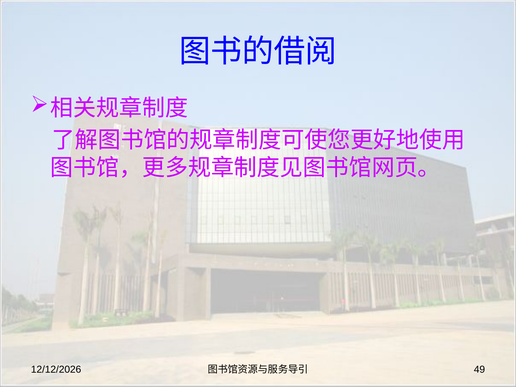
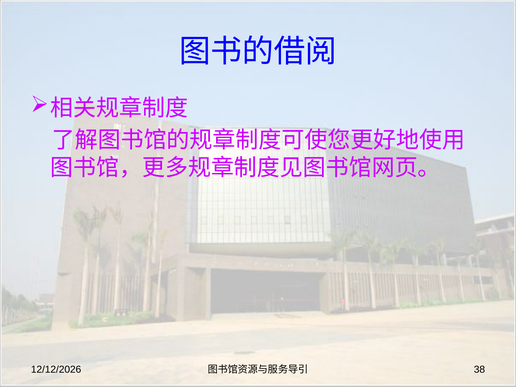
49: 49 -> 38 (479, 369)
